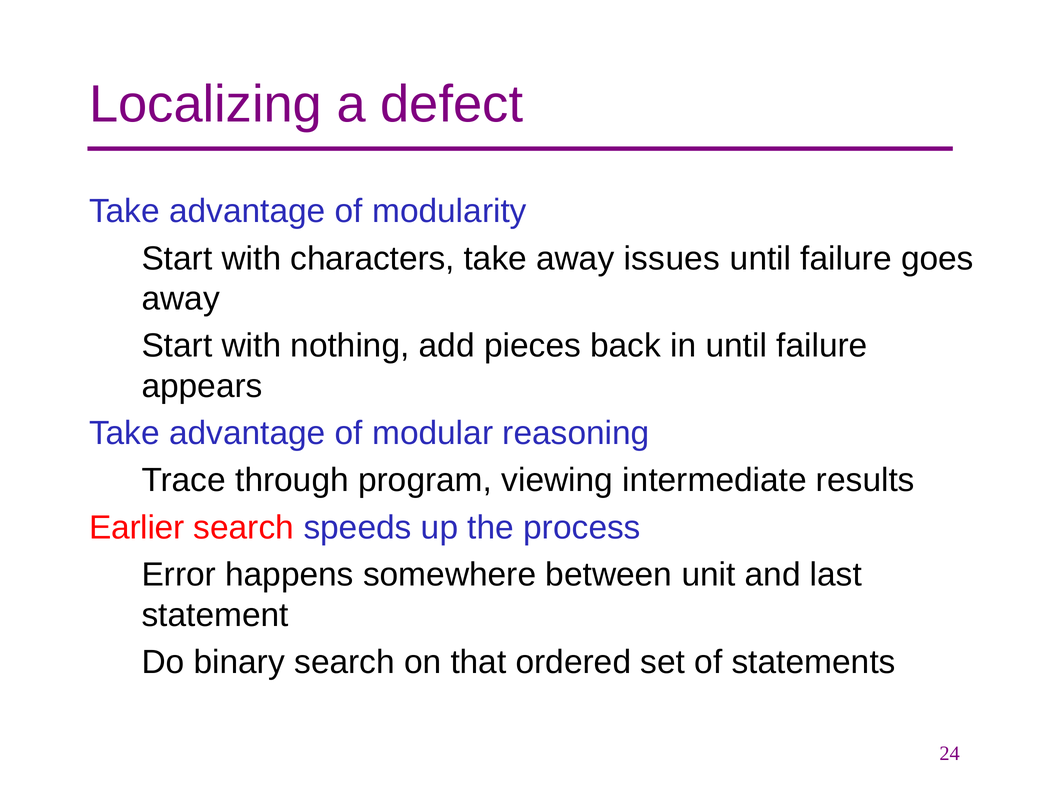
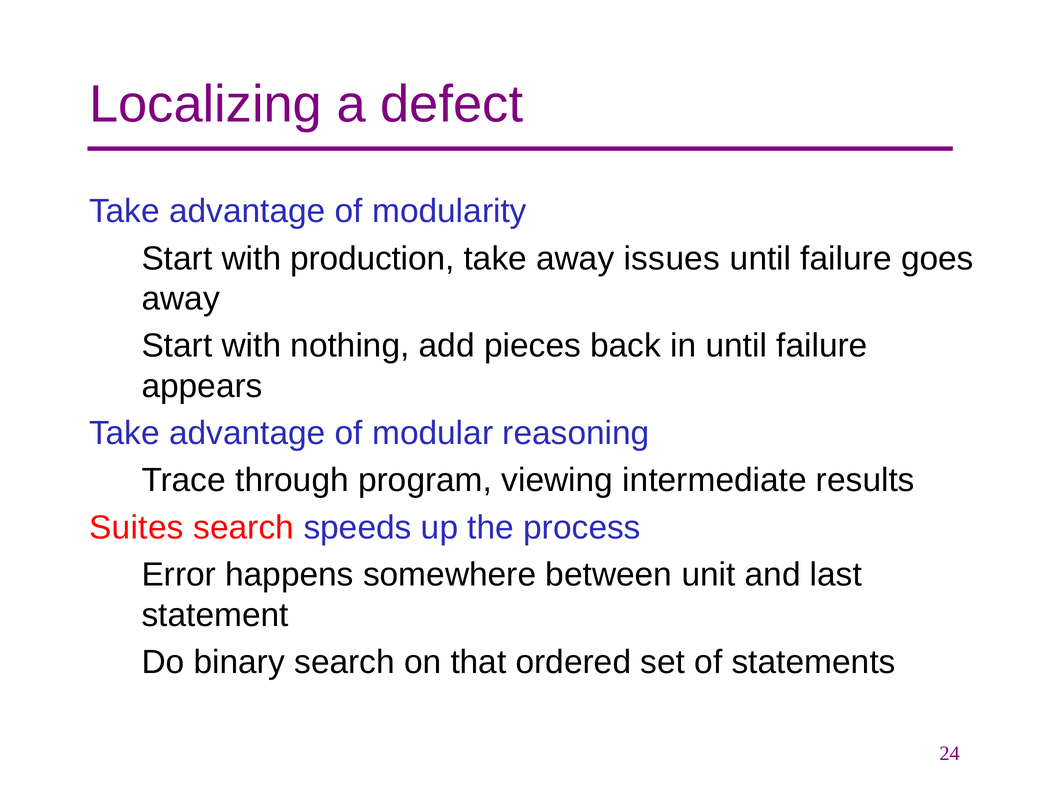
characters: characters -> production (372, 258)
Earlier: Earlier -> Suites (136, 527)
